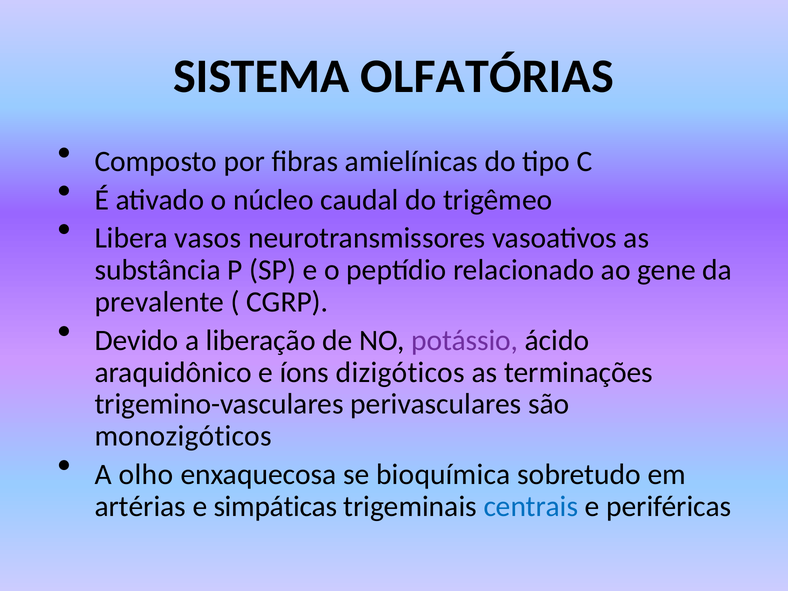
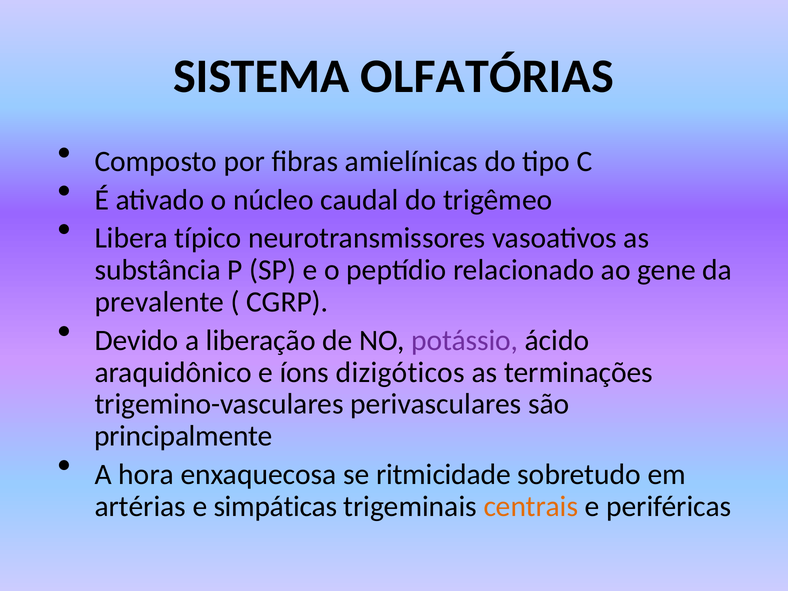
vasos: vasos -> típico (208, 238)
monozigóticos: monozigóticos -> principalmente (183, 436)
olho: olho -> hora (146, 474)
bioquímica: bioquímica -> ritmicidade (443, 474)
centrais colour: blue -> orange (531, 506)
